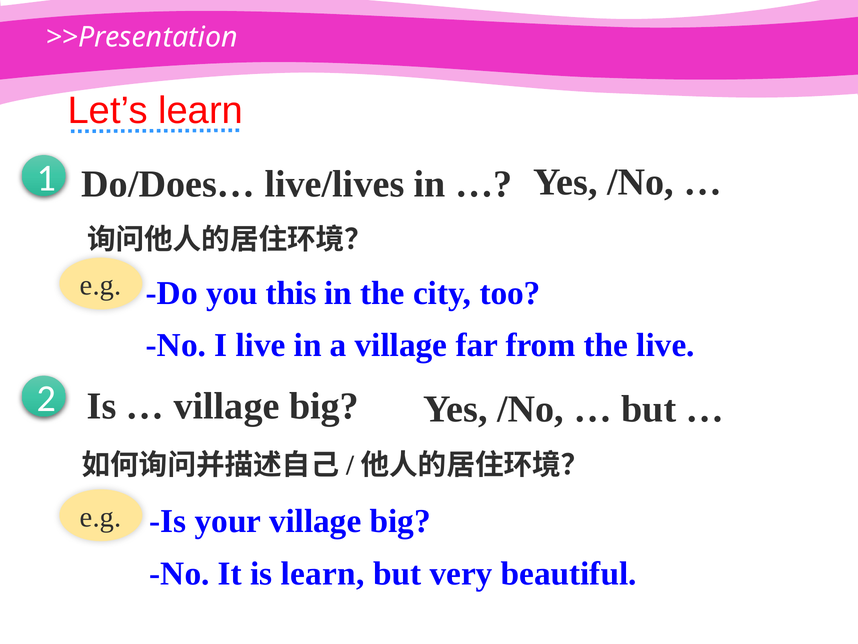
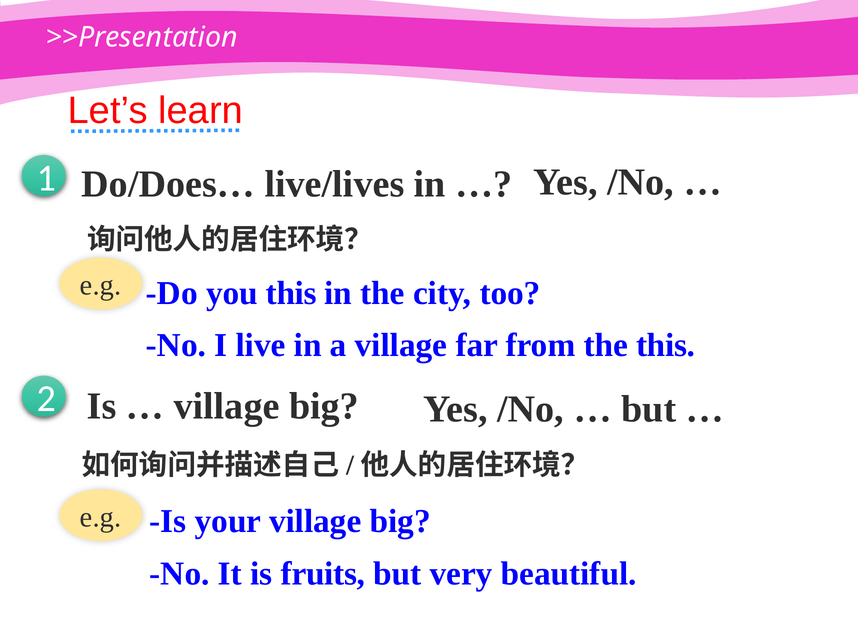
the live: live -> this (666, 345)
is learn: learn -> fruits (323, 573)
